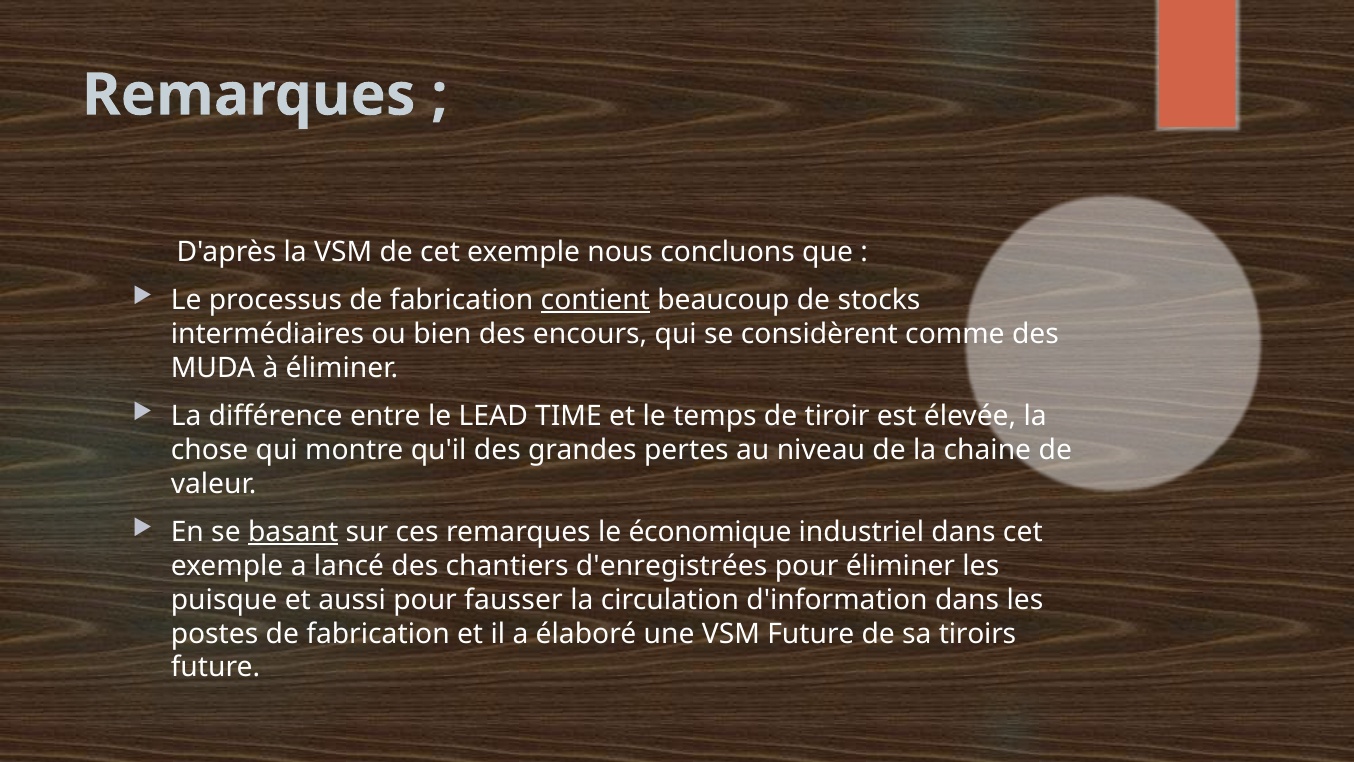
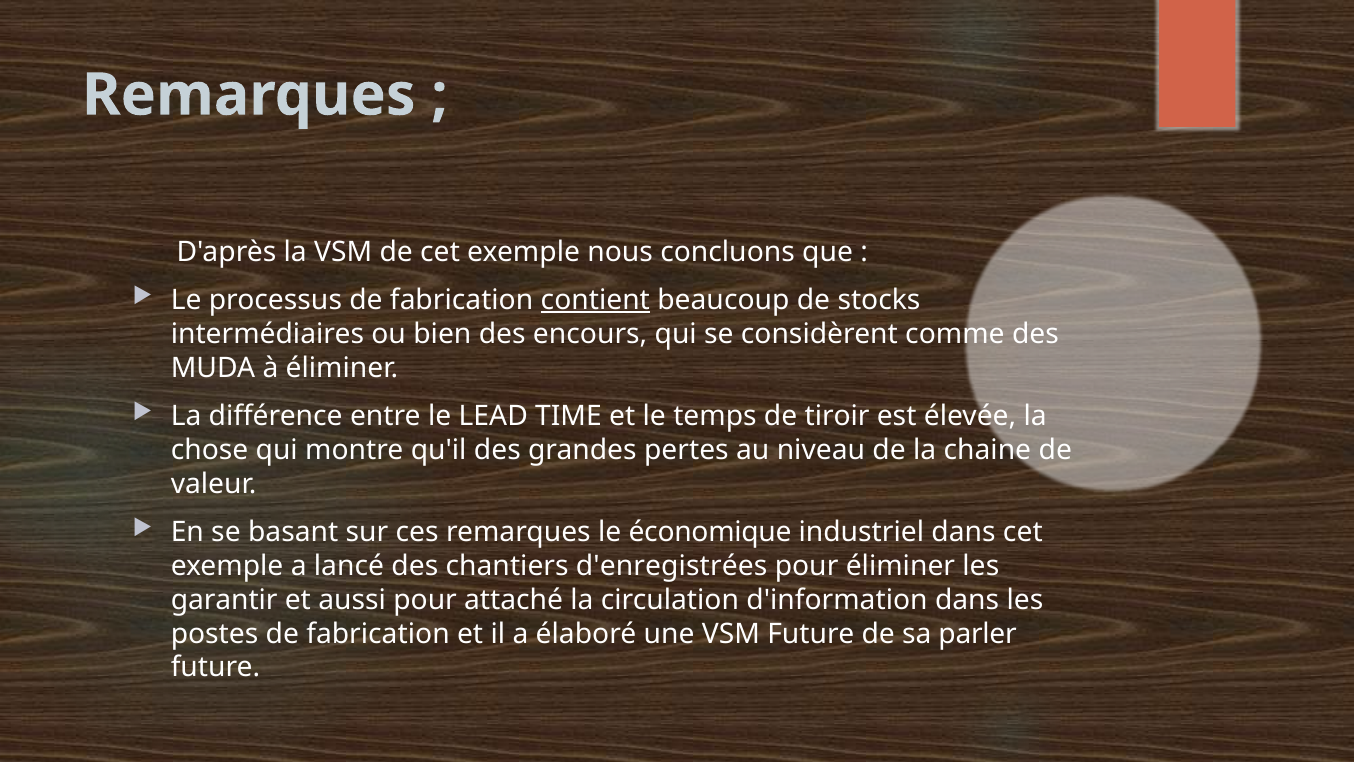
basant underline: present -> none (293, 532)
puisque: puisque -> garantir (224, 599)
fausser: fausser -> attaché (514, 599)
tiroirs: tiroirs -> parler (978, 633)
